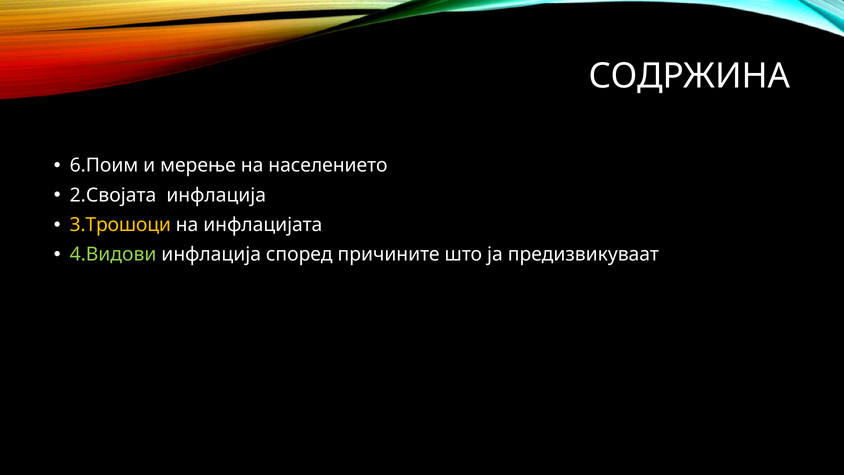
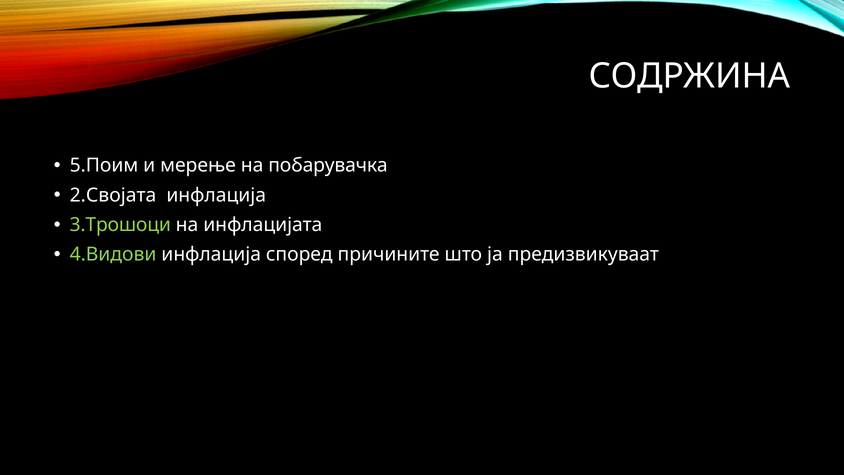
6.Поим: 6.Поим -> 5.Поим (104, 165)
населението: населението -> побарувачка (328, 165)
3.Трошоци colour: yellow -> light green (120, 225)
